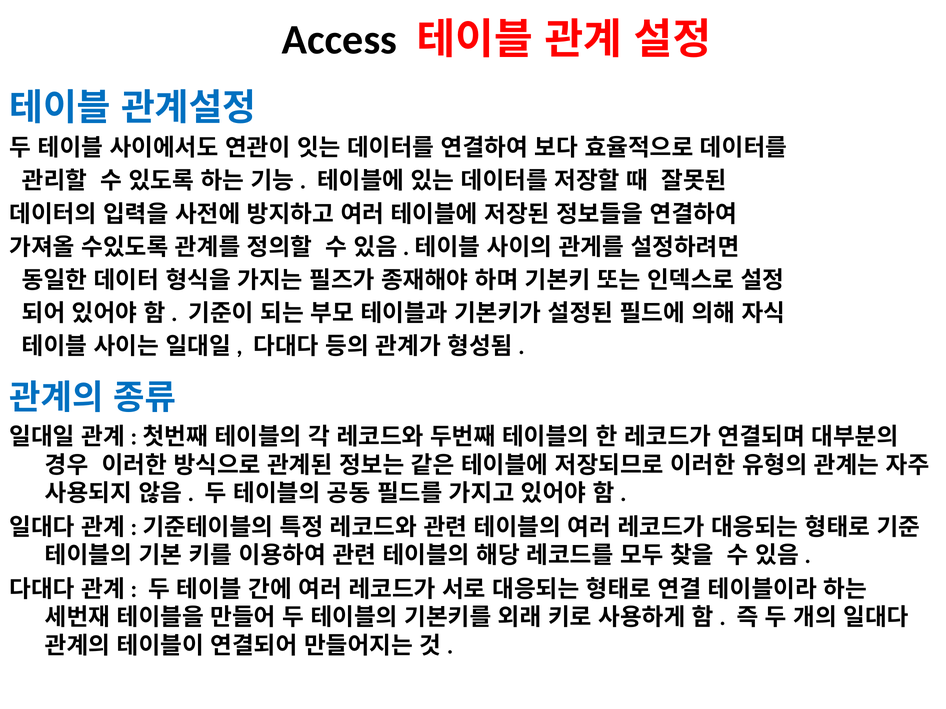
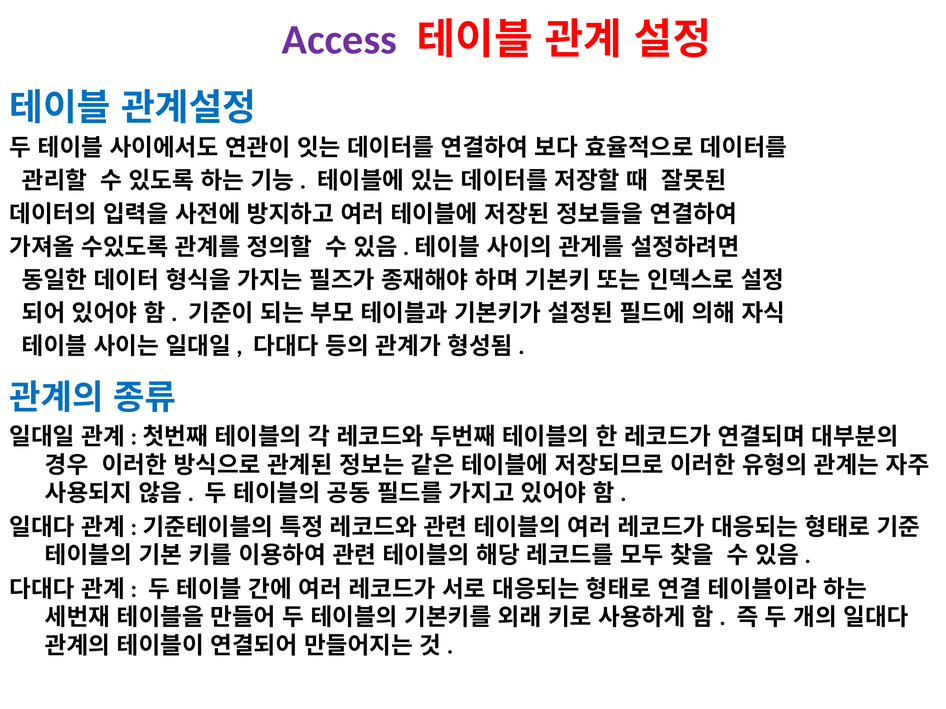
Access colour: black -> purple (339, 40)
